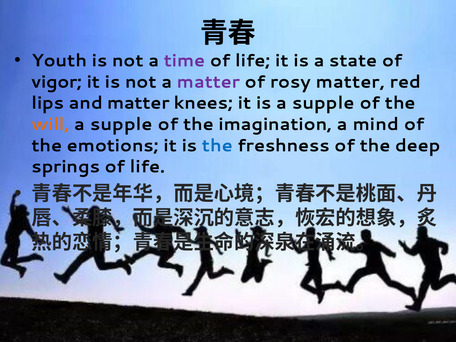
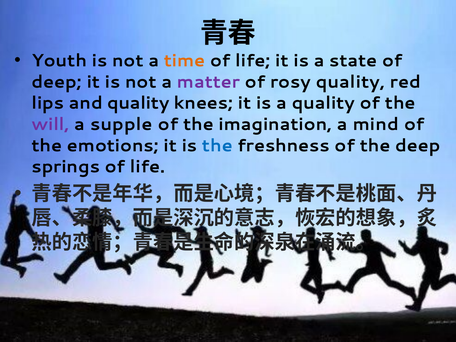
time colour: purple -> orange (185, 61)
vigor: vigor -> deep (57, 82)
rosy matter: matter -> quality (350, 82)
and matter: matter -> quality (138, 103)
is a supple: supple -> quality (323, 103)
will colour: orange -> purple (50, 124)
